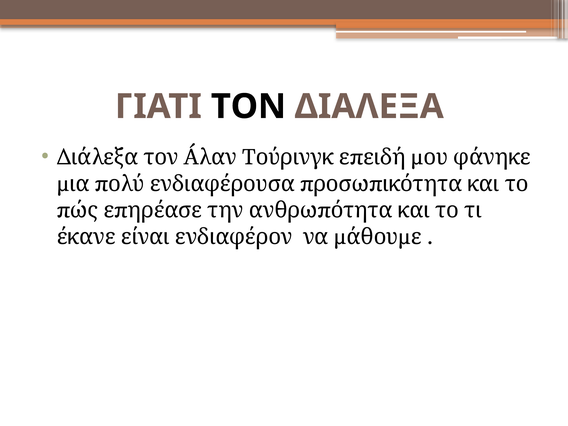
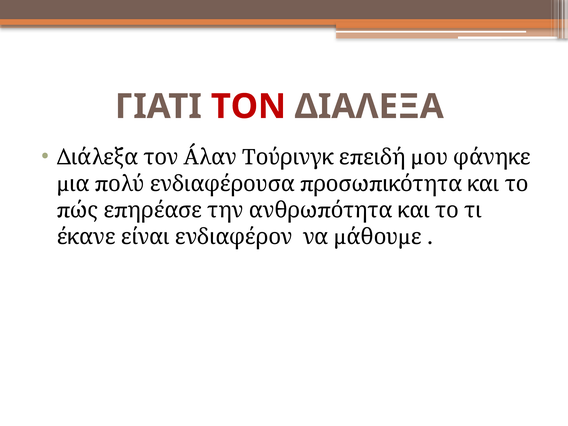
ΤΟΝ colour: black -> red (248, 107)
